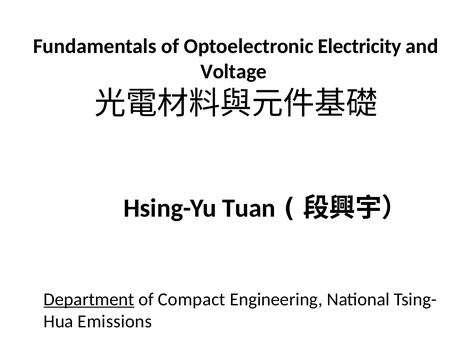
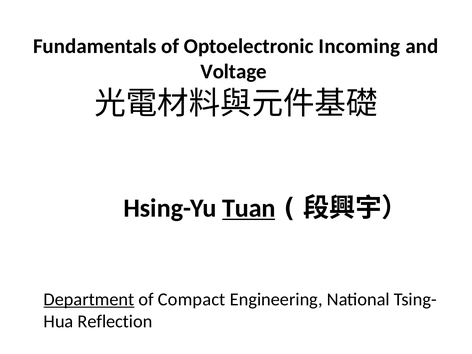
Electricity: Electricity -> Incoming (359, 46)
Tuan underline: none -> present (249, 208)
Emissions: Emissions -> Reflection (115, 321)
